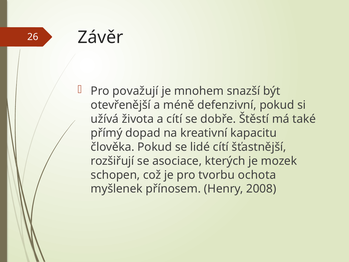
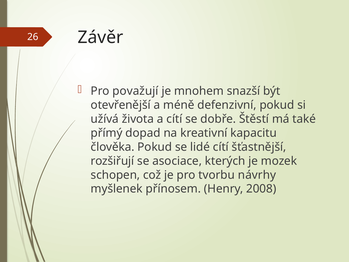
ochota: ochota -> návrhy (257, 175)
